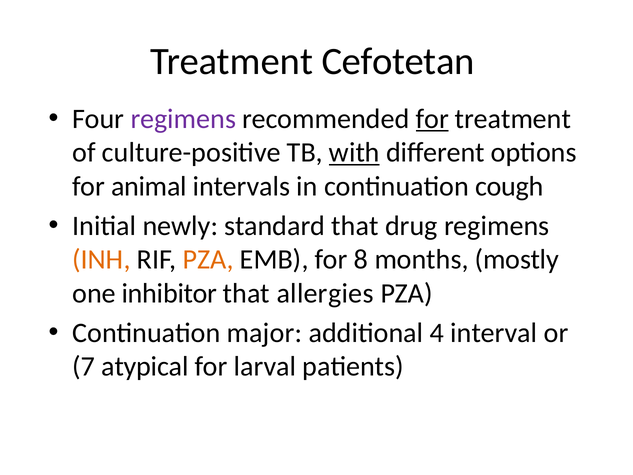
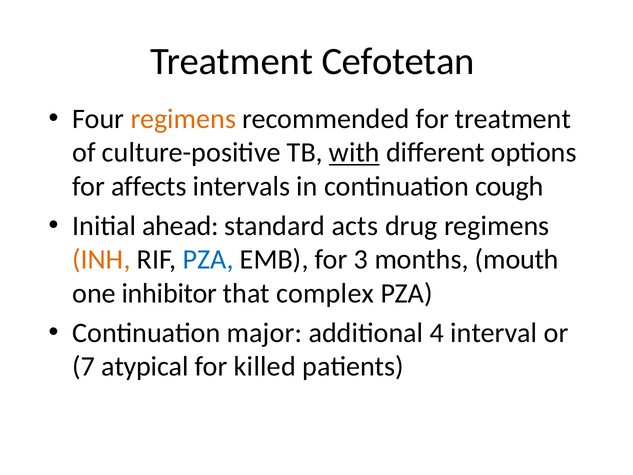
regimens colour: purple -> orange (183, 119)
for underline: present -> none (432, 119)
animal: animal -> affects (149, 186)
newly: newly -> ahead (180, 226)
standard that: that -> acts (355, 226)
PZA colour: orange -> blue (208, 259)
8: 8 -> 3 (361, 259)
mostly: mostly -> mouth (517, 259)
allergies: allergies -> complex (325, 293)
larval: larval -> killed (265, 366)
